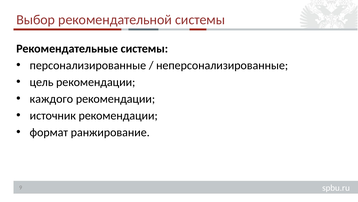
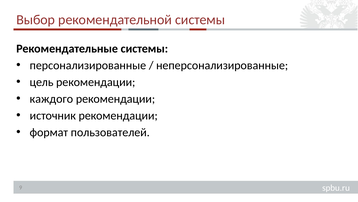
ранжирование: ранжирование -> пользователей (110, 132)
